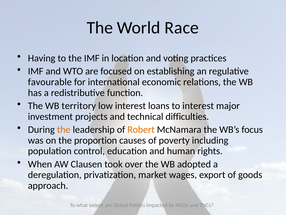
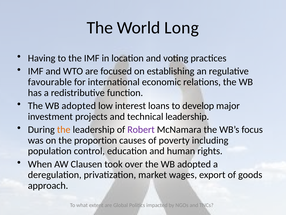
Race: Race -> Long (182, 28)
territory: territory -> adopted (79, 106)
to interest: interest -> develop (198, 106)
technical difficulties: difficulties -> leadership (187, 116)
Robert colour: orange -> purple (141, 129)
